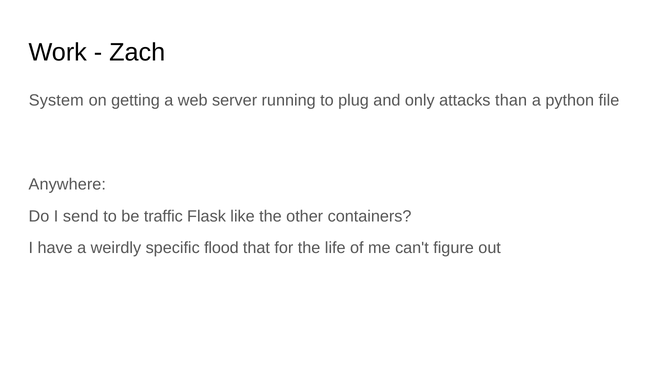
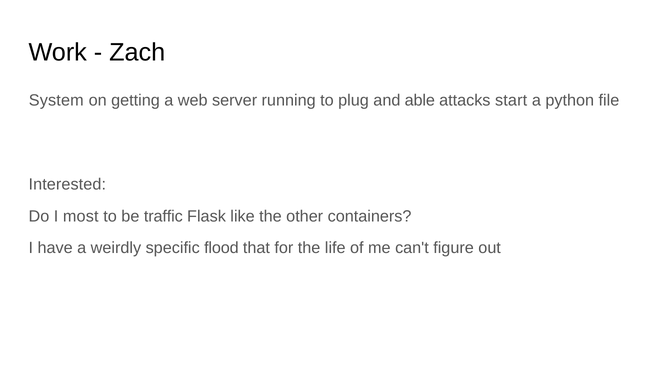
only: only -> able (420, 100)
than: than -> start (511, 100)
Anywhere: Anywhere -> Interested (67, 185)
send: send -> most (81, 216)
